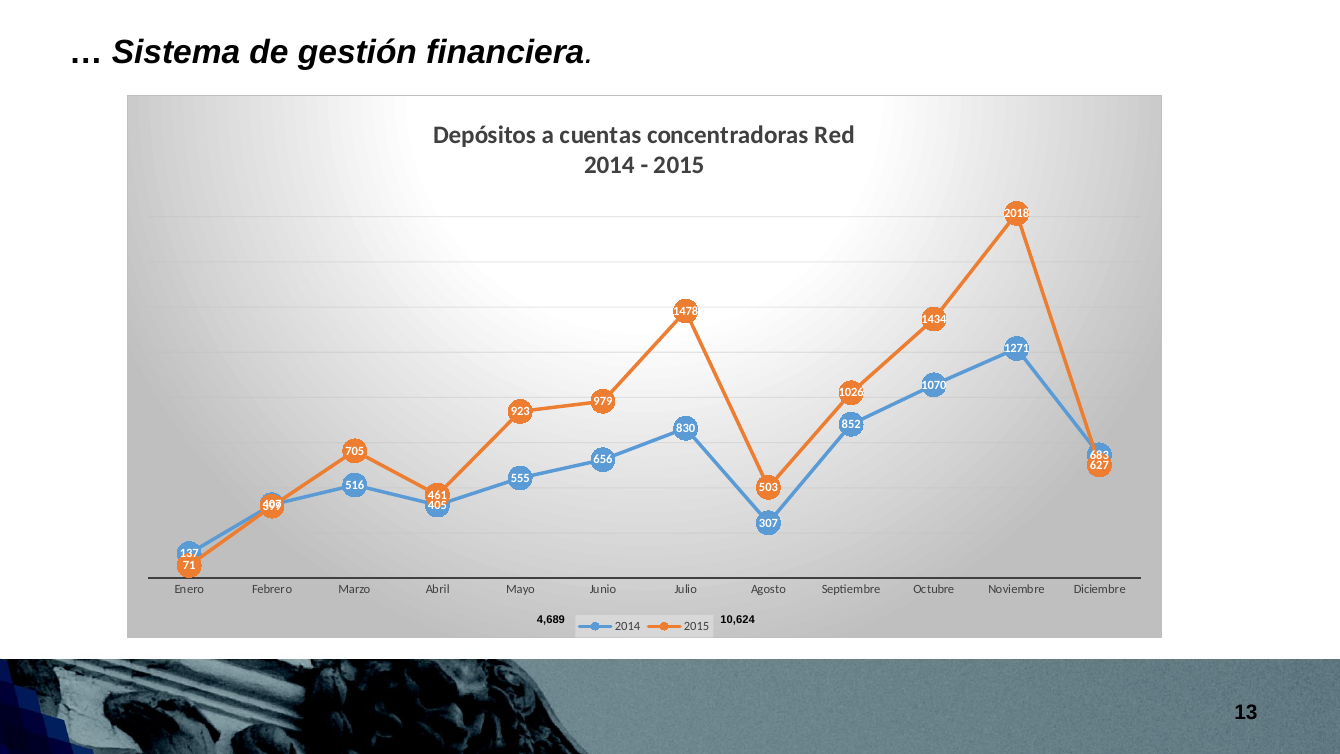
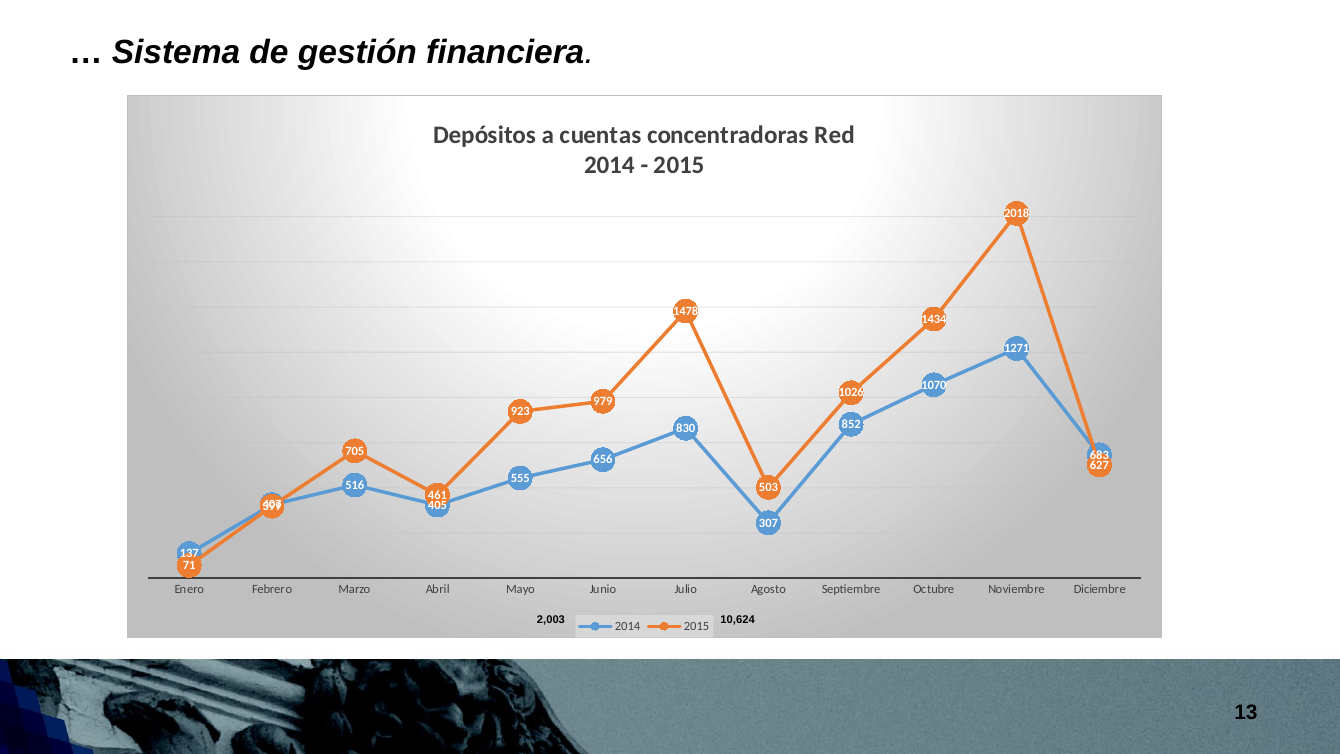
4,689: 4,689 -> 2,003 (551, 619)
